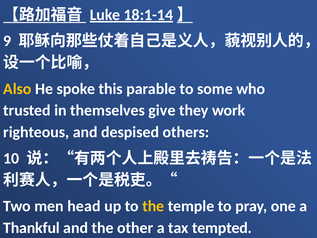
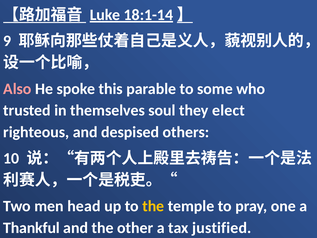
Also colour: yellow -> pink (17, 89)
give: give -> soul (162, 110)
work: work -> elect (229, 110)
tempted: tempted -> justified (222, 228)
